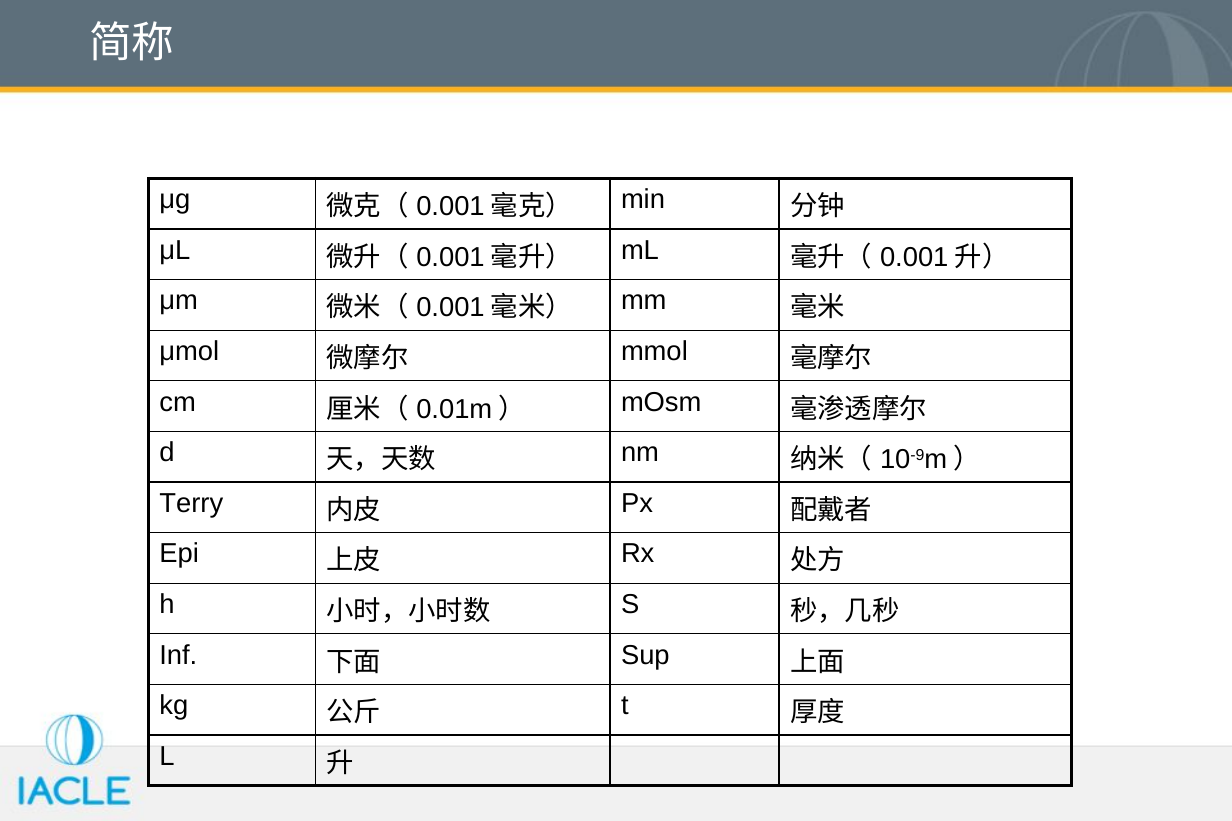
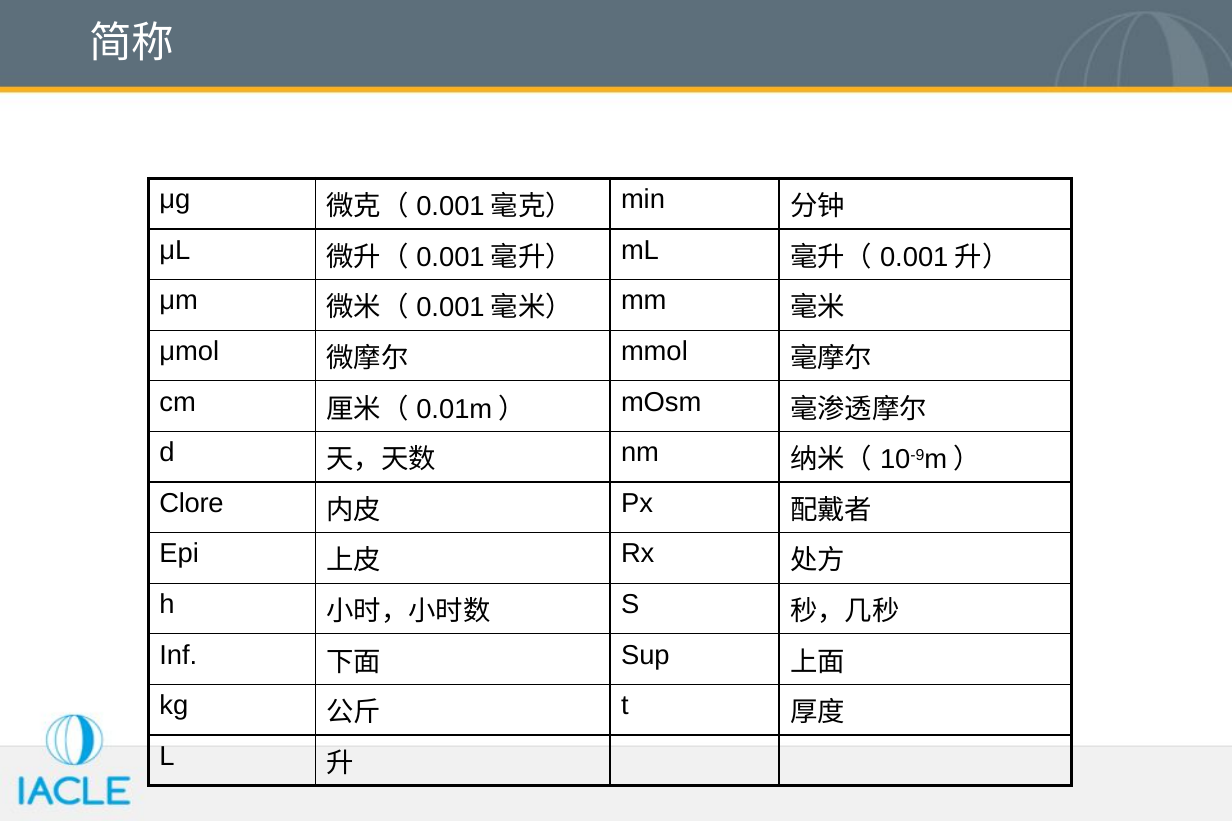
Terry: Terry -> Clore (191, 504)
